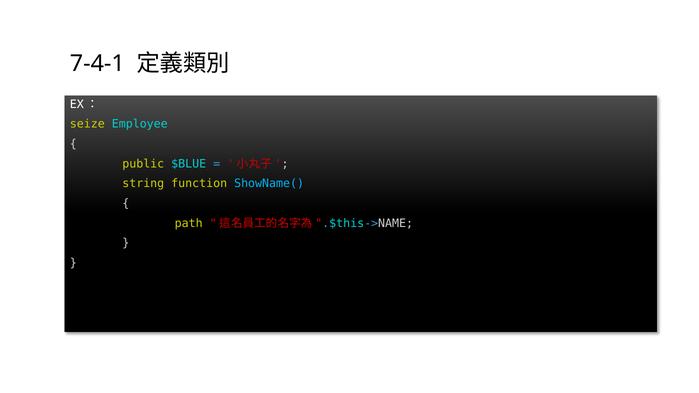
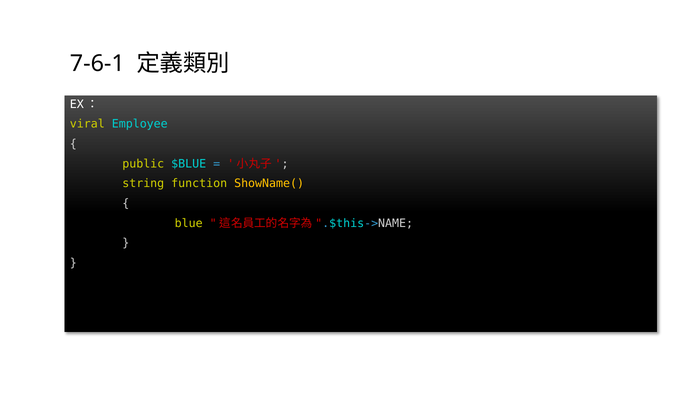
7-4-1: 7-4-1 -> 7-6-1 (97, 64)
seize: seize -> viral (87, 124)
ShowName( colour: light blue -> yellow (269, 184)
path: path -> blue (189, 223)
